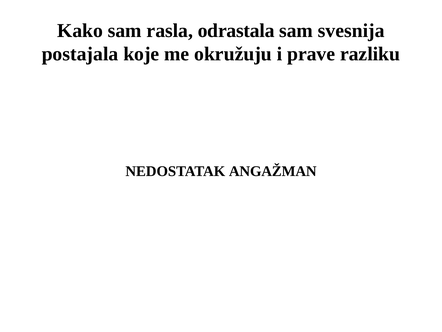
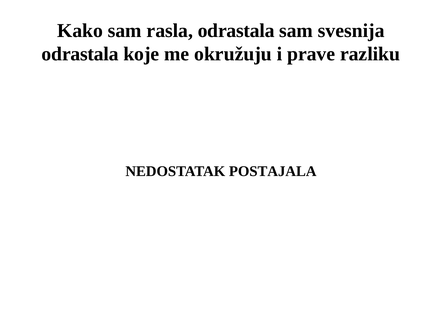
postajala: postajala -> odrastala (80, 54)
ANGAŽMAN: ANGAŽMAN -> POSTAJALA (273, 171)
